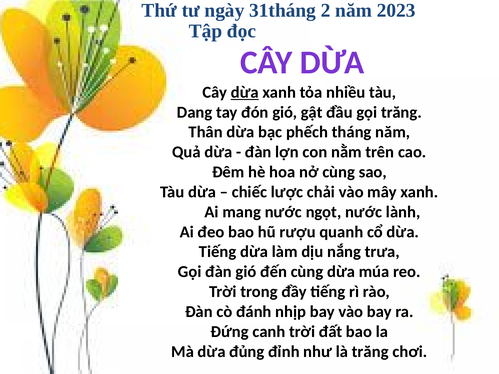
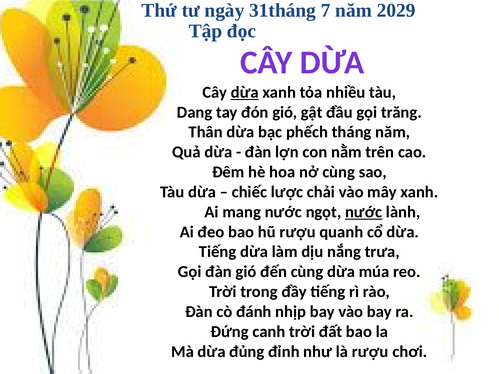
2: 2 -> 7 (326, 10)
2023: 2023 -> 2029 (396, 10)
nước underline: none -> present (364, 212)
là trăng: trăng -> rượu (370, 352)
